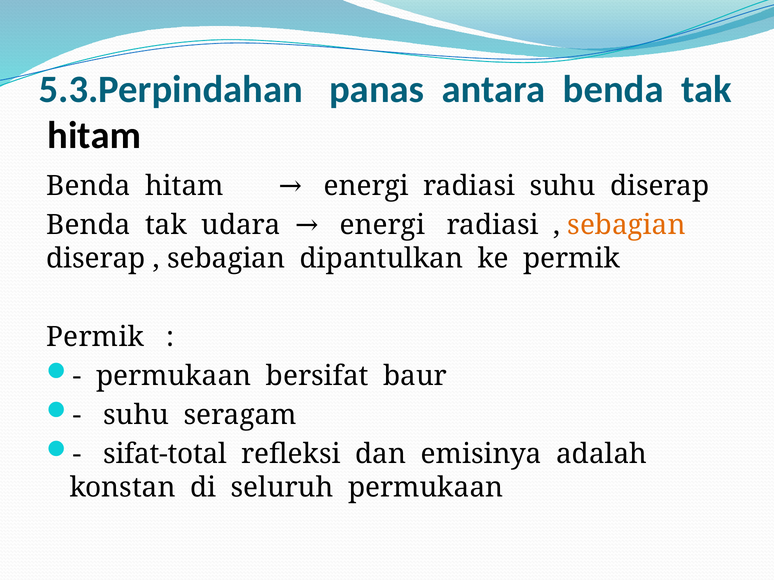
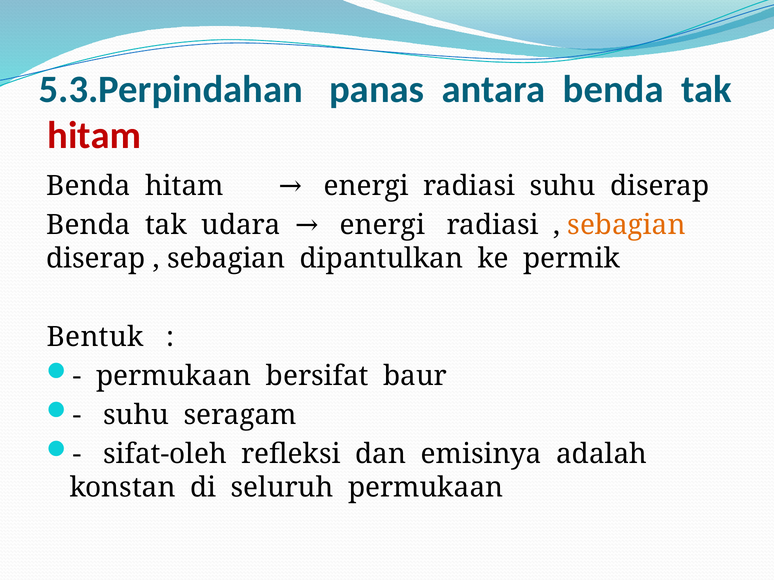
hitam colour: black -> red (94, 136)
Permik: Permik -> Bentuk (95, 337)
sifat-total: sifat-total -> sifat-oleh (165, 454)
